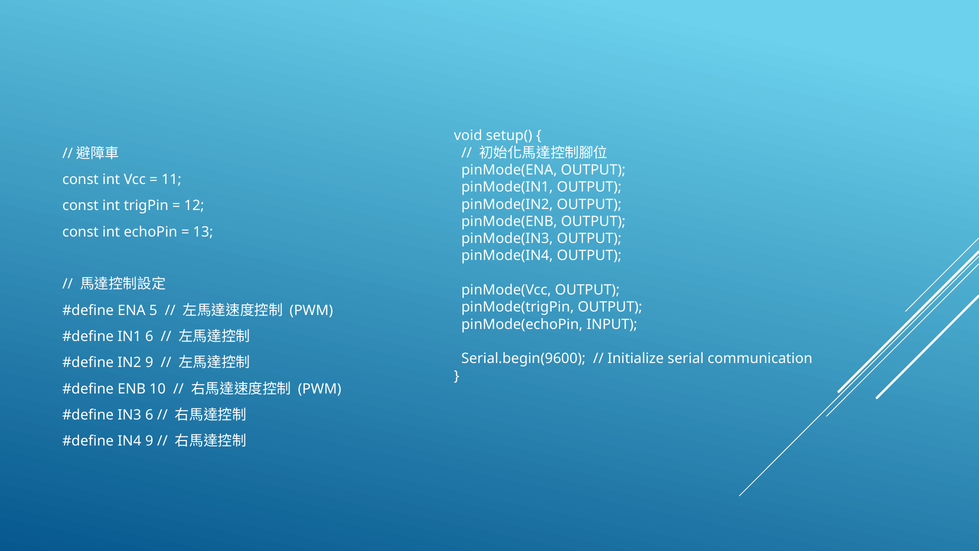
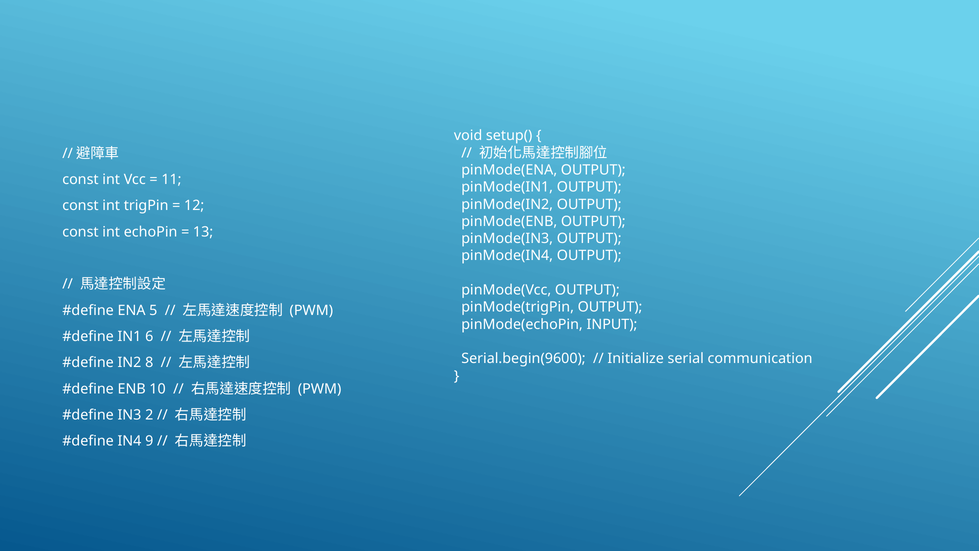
IN2 9: 9 -> 8 (149, 363)
IN3 6: 6 -> 2 (149, 415)
